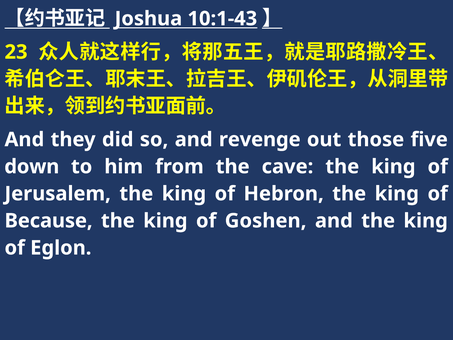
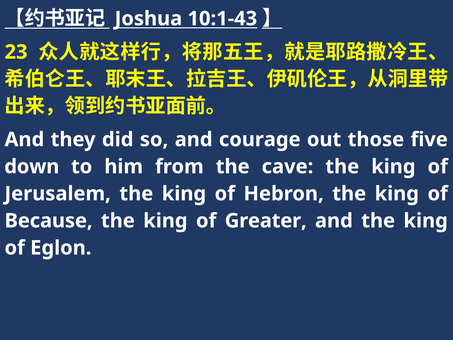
revenge: revenge -> courage (260, 139)
Goshen: Goshen -> Greater (266, 221)
